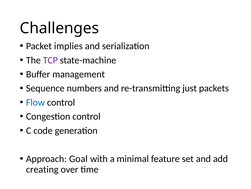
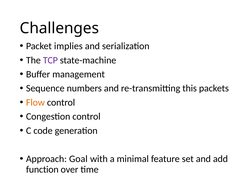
just: just -> this (190, 88)
Flow colour: blue -> orange (35, 102)
creating: creating -> function (42, 169)
